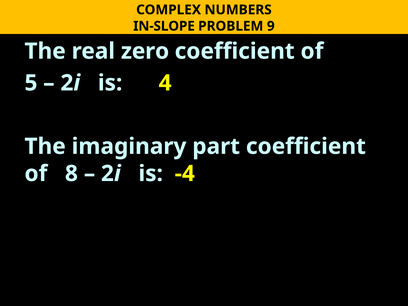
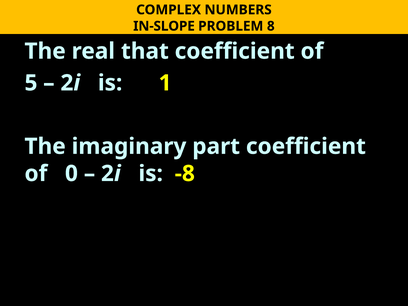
9: 9 -> 8 (271, 26)
zero: zero -> that (145, 51)
4: 4 -> 1 (165, 83)
8: 8 -> 0 (71, 174)
-4: -4 -> -8 (185, 174)
